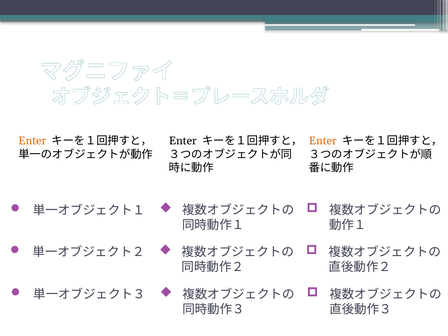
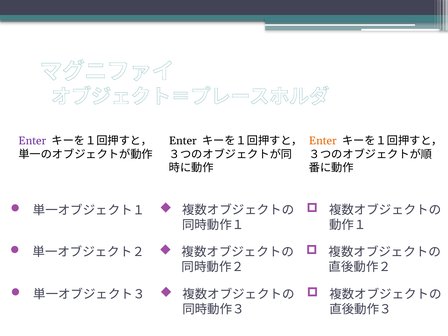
Enter colour: orange -> purple (32, 141)
